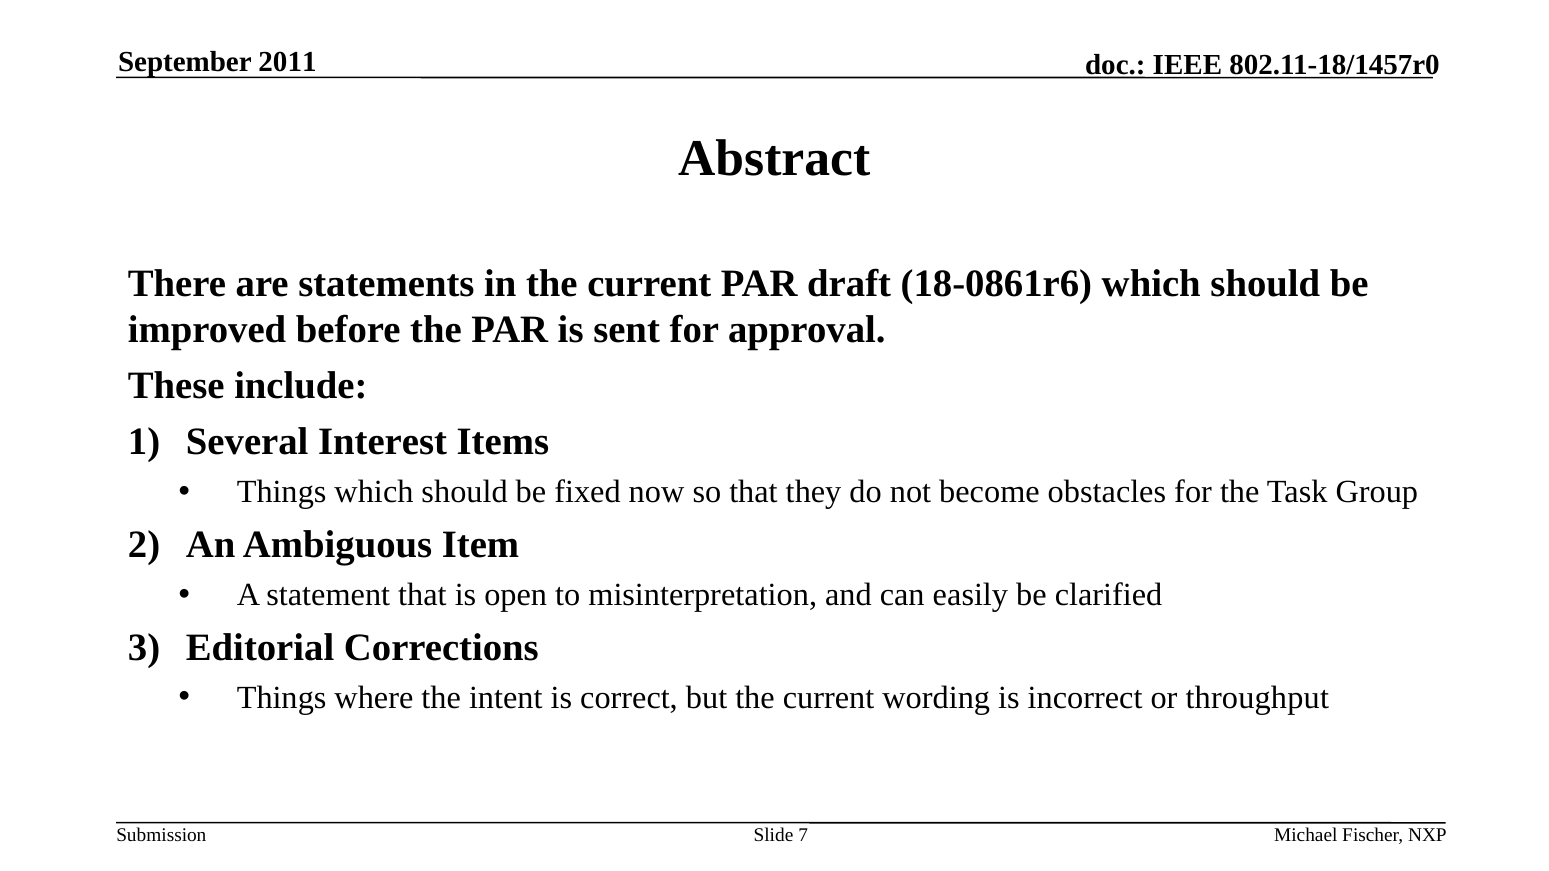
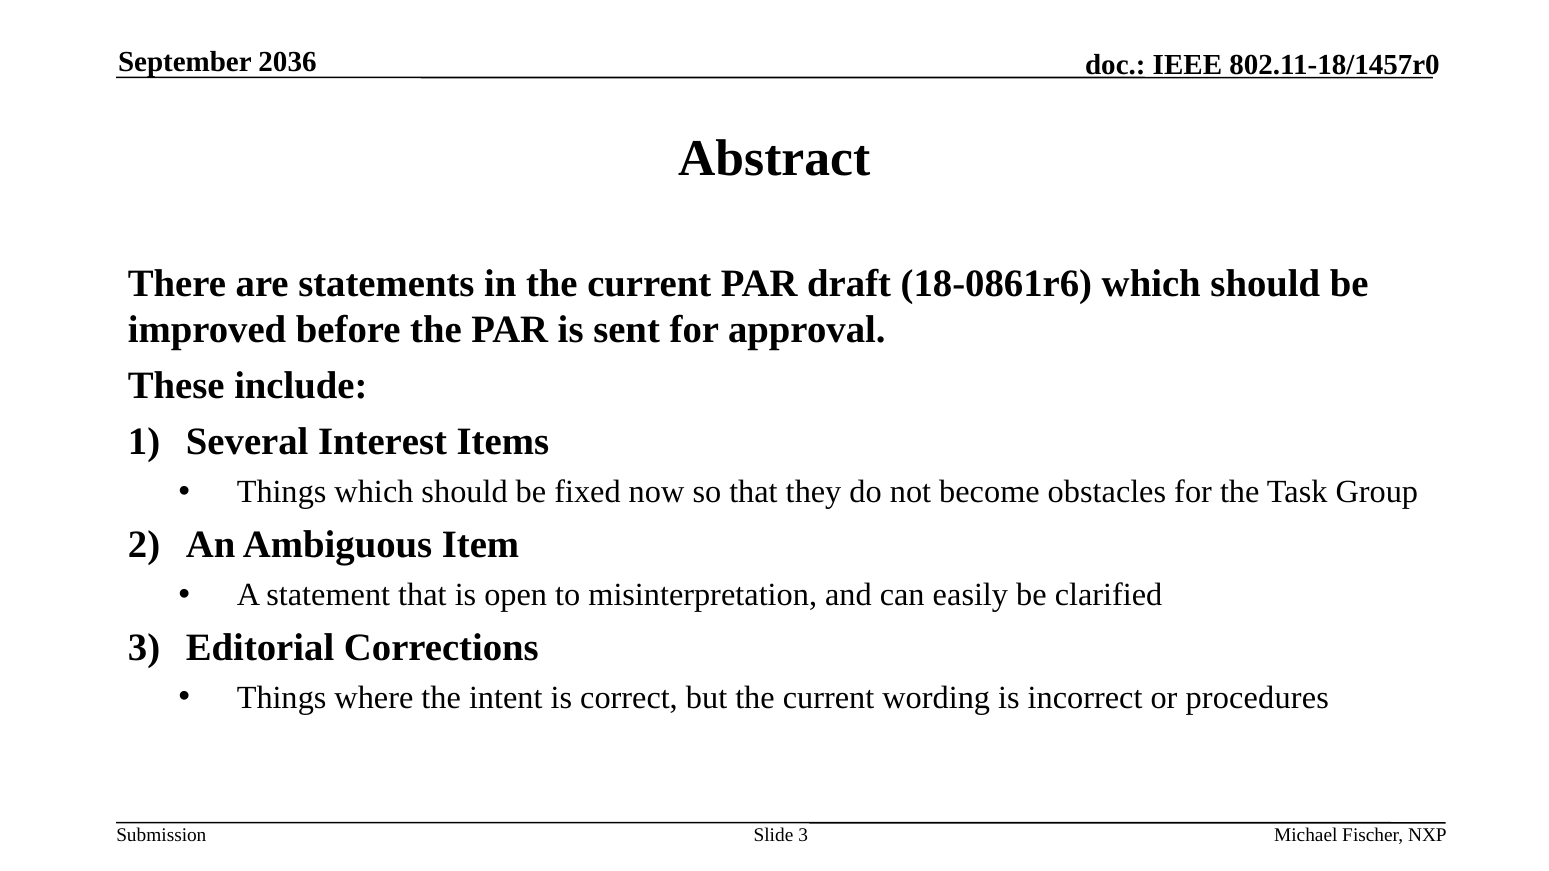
2011: 2011 -> 2036 (288, 62)
throughput: throughput -> procedures (1257, 698)
Slide 7: 7 -> 3 (803, 836)
